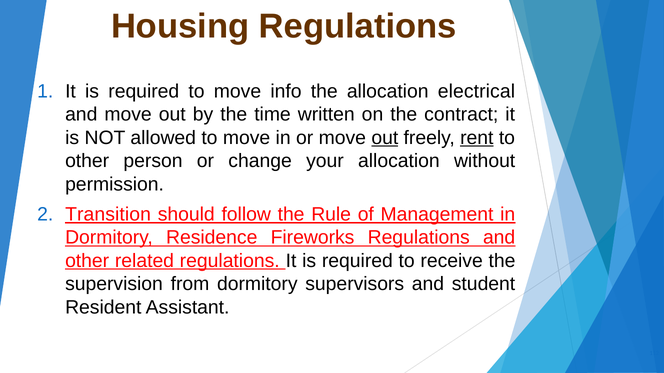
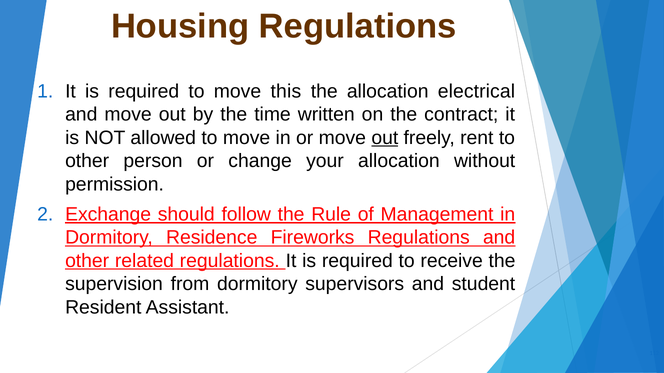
info: info -> this (286, 91)
rent underline: present -> none (477, 138)
Transition: Transition -> Exchange (108, 215)
